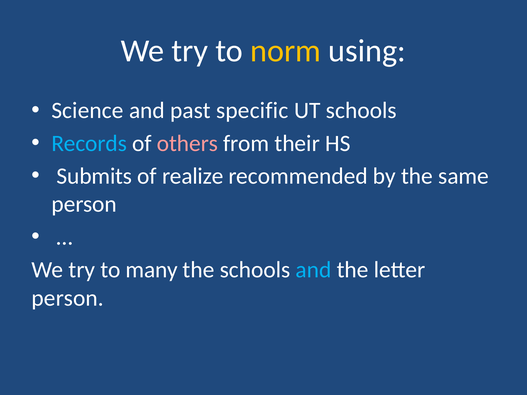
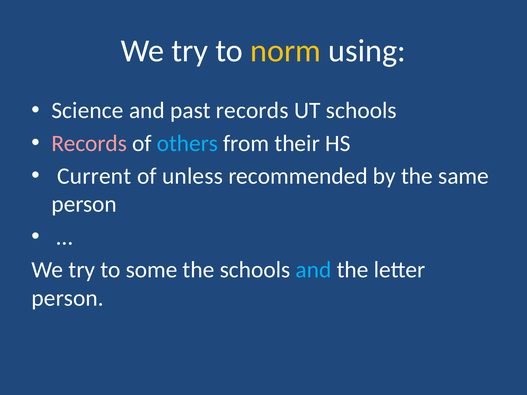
past specific: specific -> records (252, 111)
Records colour: light blue -> pink (89, 143)
others colour: pink -> light blue (187, 143)
Submits: Submits -> Current (94, 176)
realize: realize -> unless (193, 176)
many: many -> some (152, 270)
